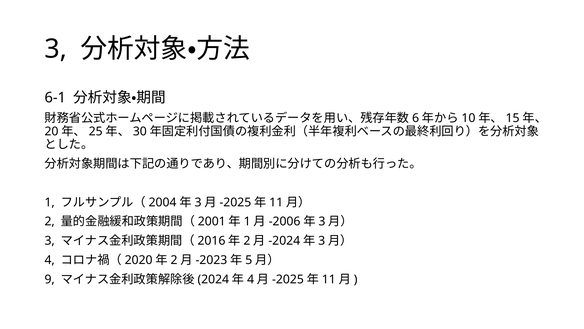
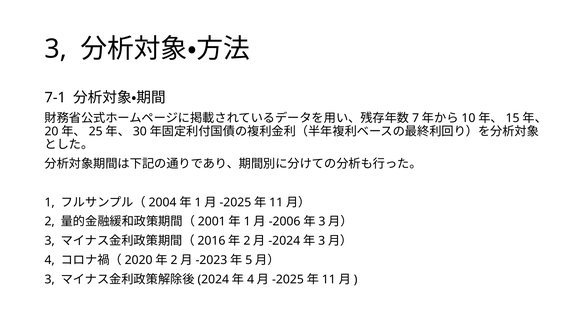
6-1: 6-1 -> 7-1 (55, 97)
6: 6 -> 7 (416, 118)
3: 3 -> 1 (198, 202)
9: 9 -> 3 (50, 279)
